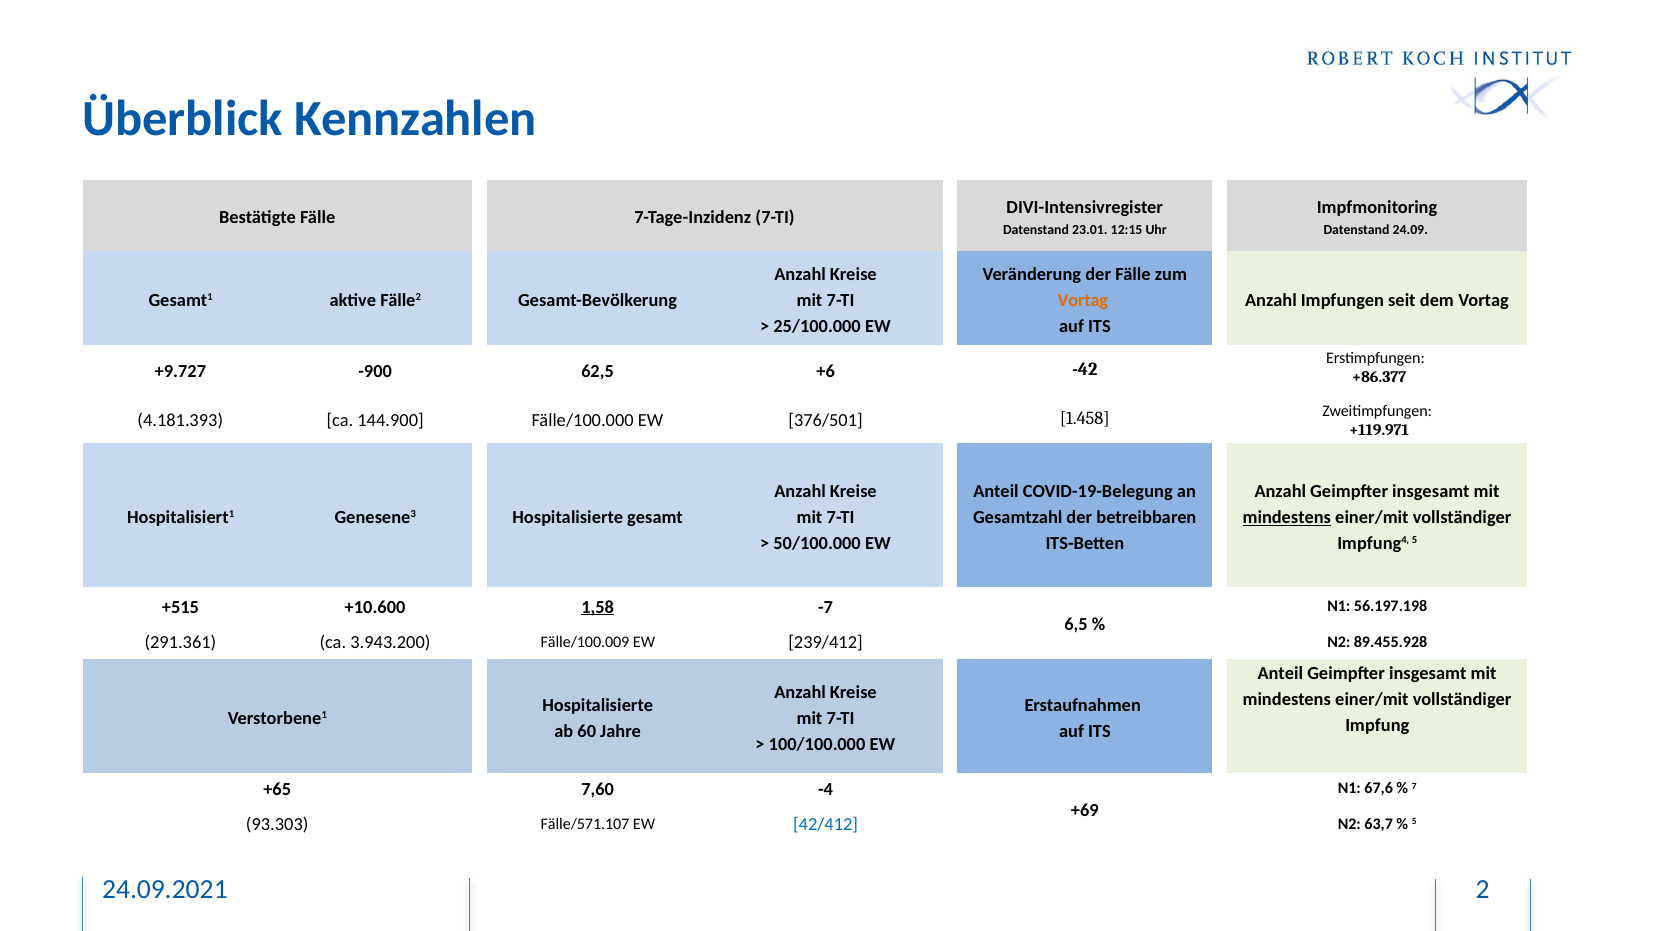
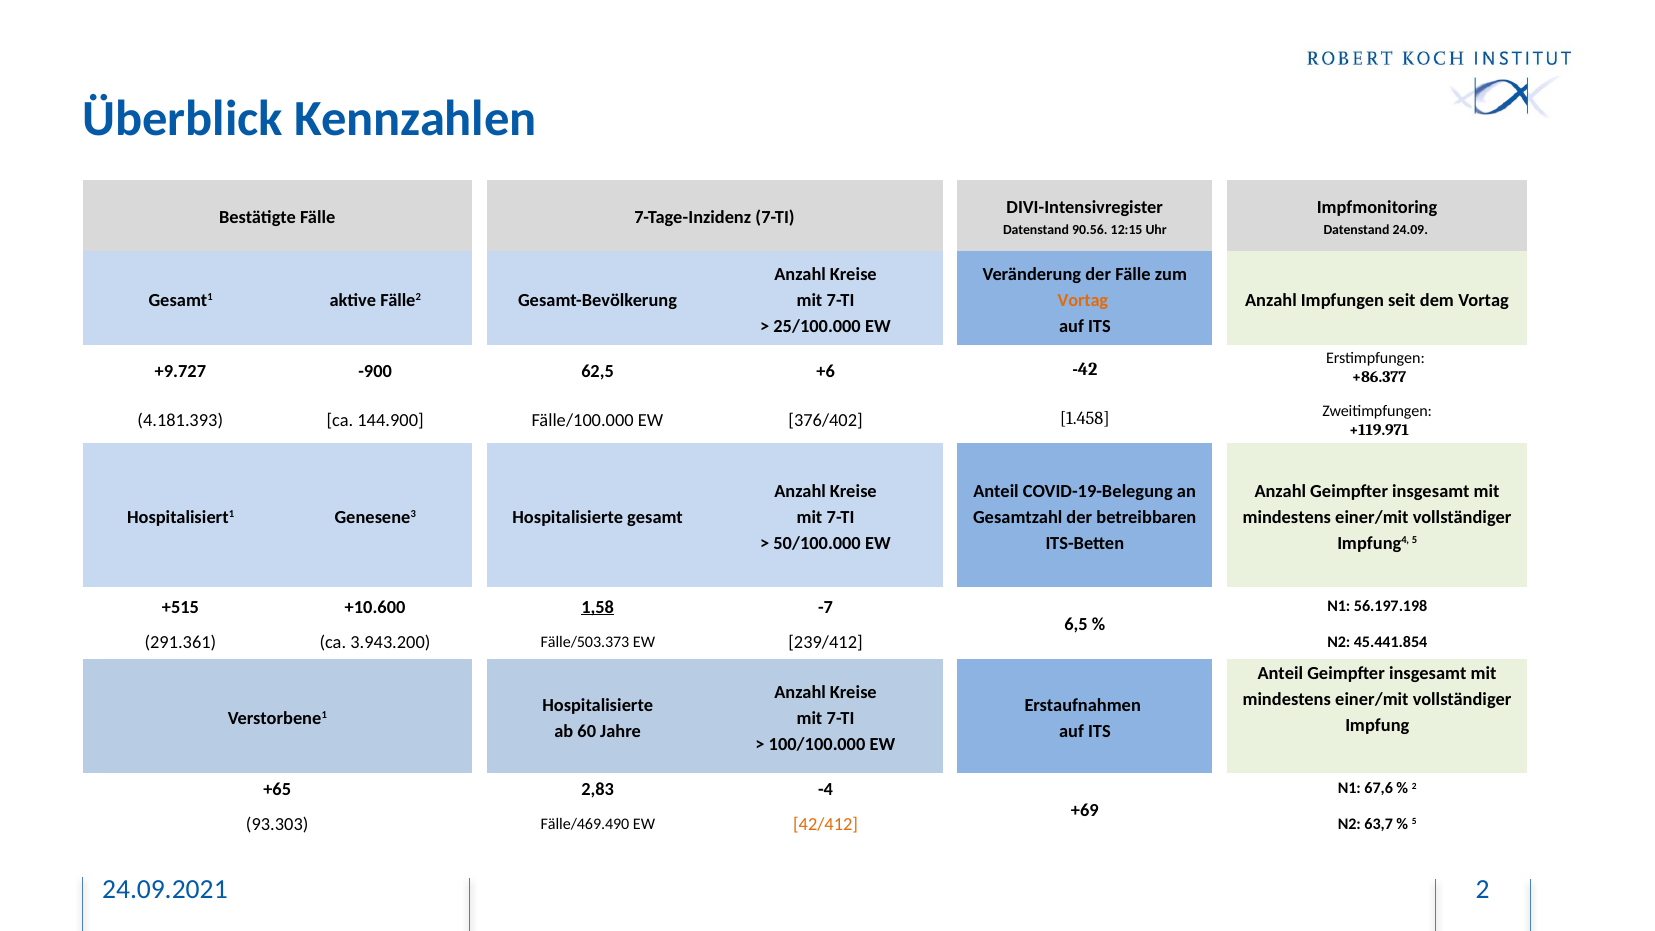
23.01: 23.01 -> 90.56 (1090, 230)
376/501: 376/501 -> 376/402 (826, 421)
mindestens underline: present -> none (1287, 517)
Fälle/100.009: Fälle/100.009 -> Fälle/503.373 (585, 642)
89.455.928: 89.455.928 -> 45.441.854 (1391, 642)
7,60: 7,60 -> 2,83 (598, 789)
7: 7 -> 2 (1414, 786)
Fälle/571.107: Fälle/571.107 -> Fälle/469.490 (585, 824)
42/412 colour: blue -> orange (826, 824)
